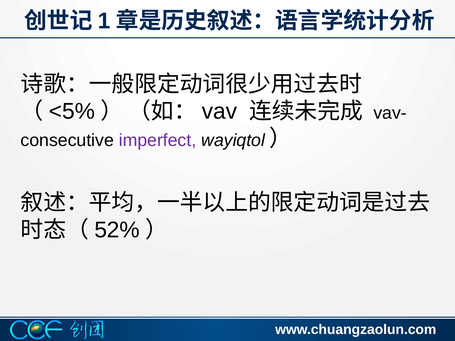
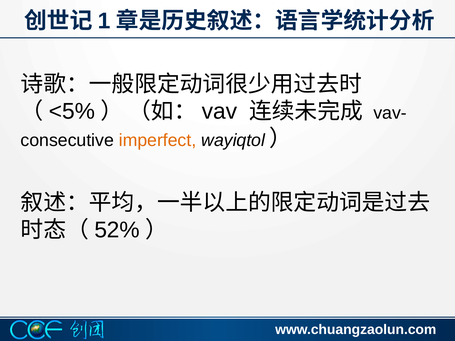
imperfect colour: purple -> orange (158, 140)
